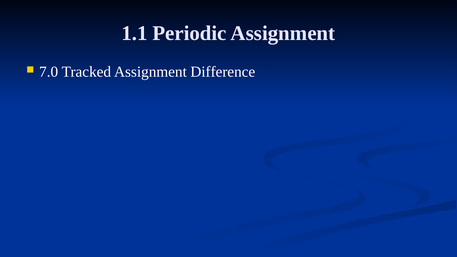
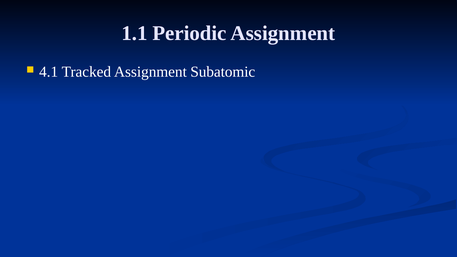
7.0: 7.0 -> 4.1 (49, 72)
Difference: Difference -> Subatomic (223, 72)
